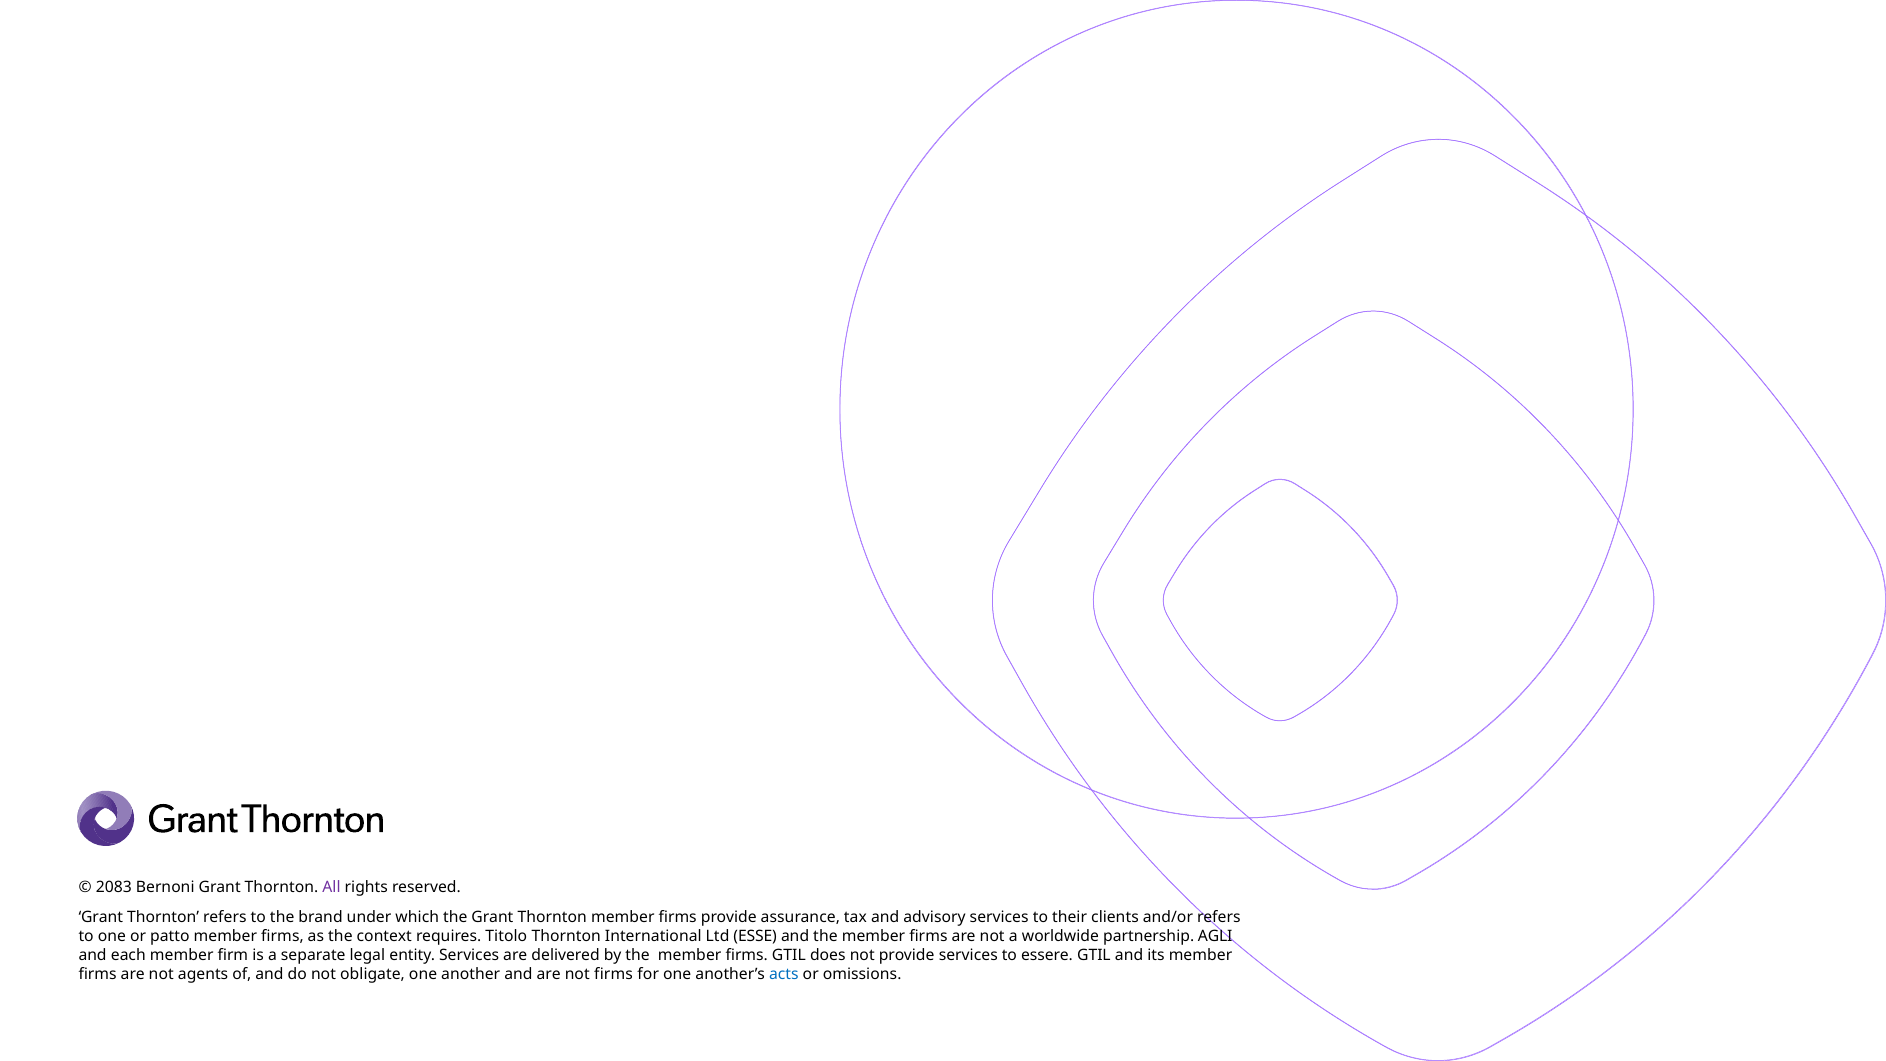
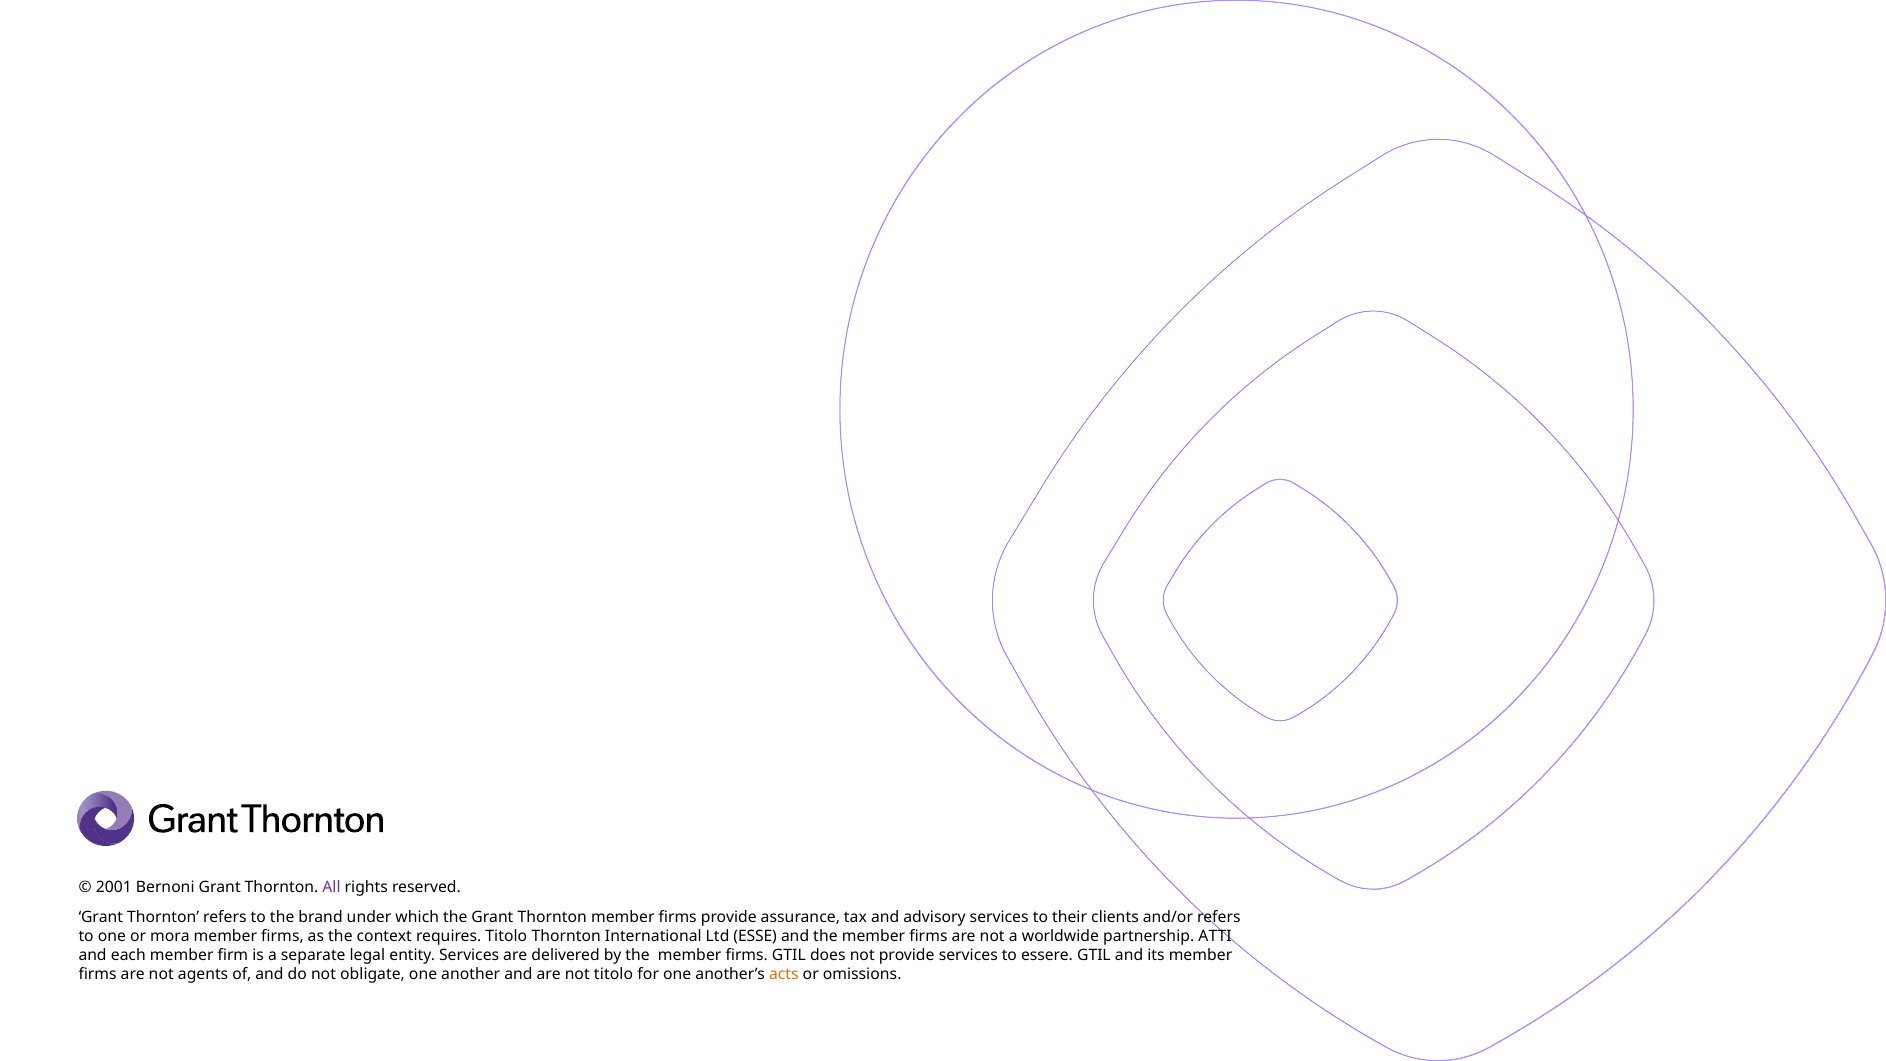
2083: 2083 -> 2001 (114, 887)
patto: patto -> mora (170, 936)
AGLI: AGLI -> ATTI (1215, 936)
not firms: firms -> titolo (614, 974)
acts colour: blue -> orange (784, 974)
